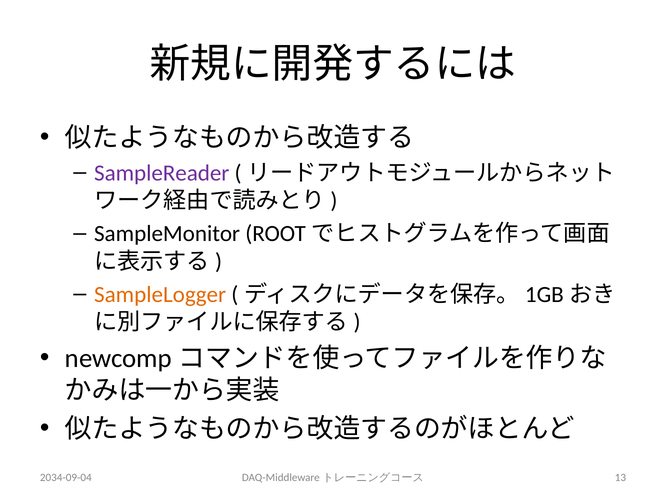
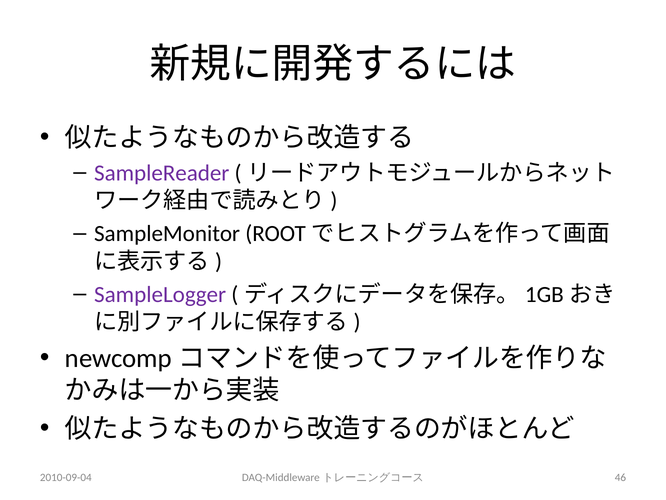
SampleLogger colour: orange -> purple (160, 294)
2034-09-04: 2034-09-04 -> 2010-09-04 (66, 477)
13: 13 -> 46 (620, 477)
